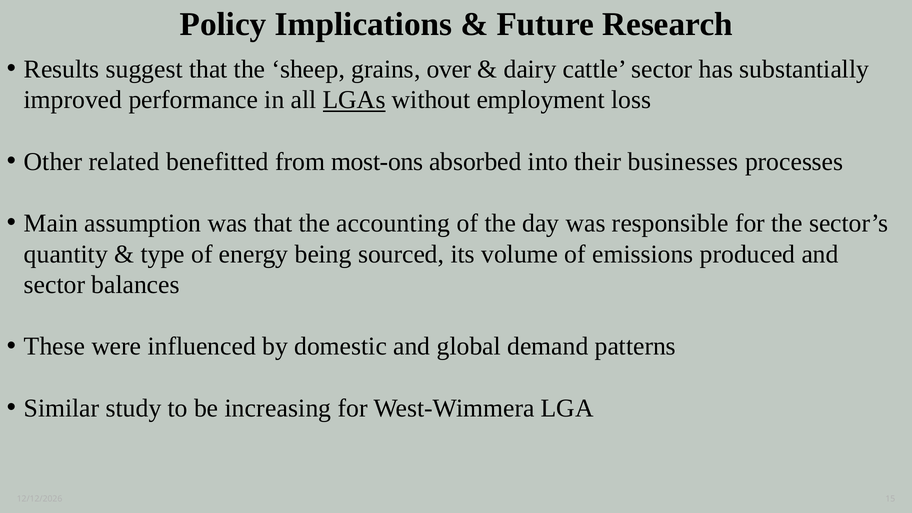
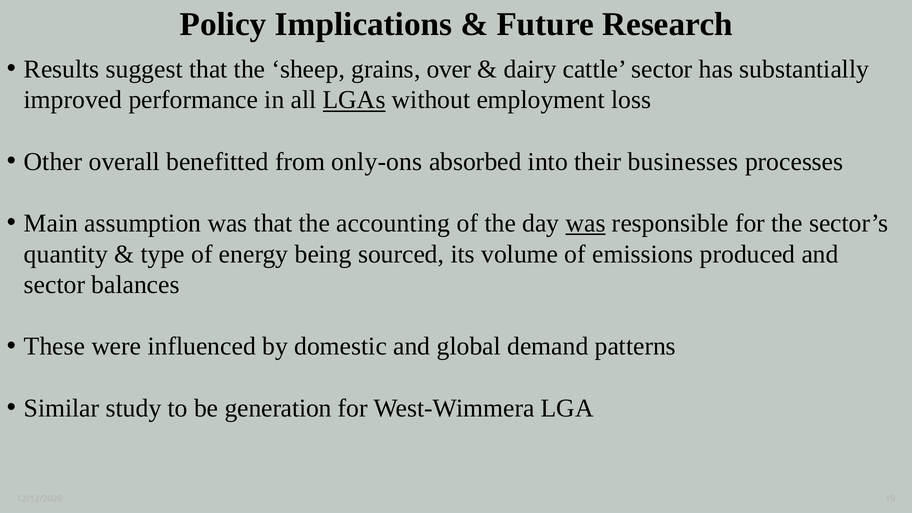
related: related -> overall (124, 162)
most-ons: most-ons -> only-ons (377, 162)
was underline: none -> present (586, 223)
increasing: increasing -> generation (278, 408)
